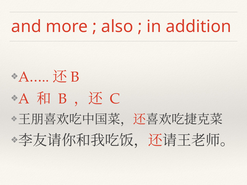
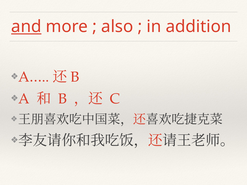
and underline: none -> present (26, 27)
